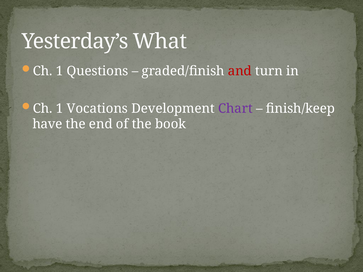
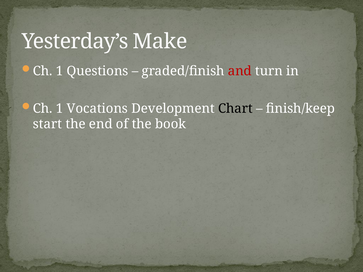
What: What -> Make (160, 41)
Chart colour: purple -> black (235, 109)
have: have -> start (47, 124)
